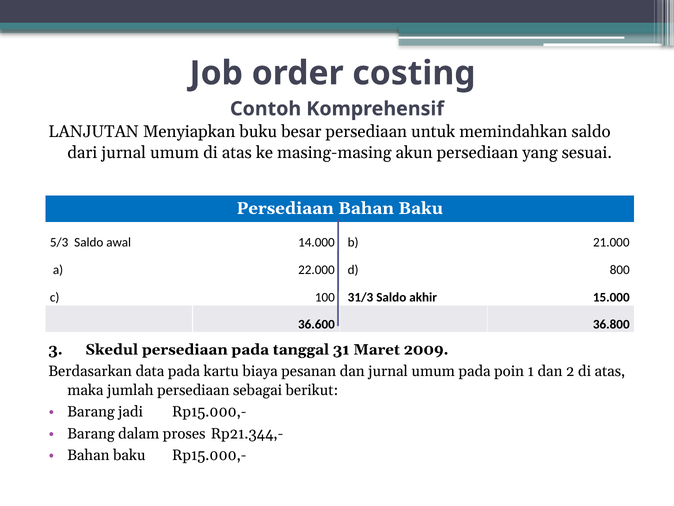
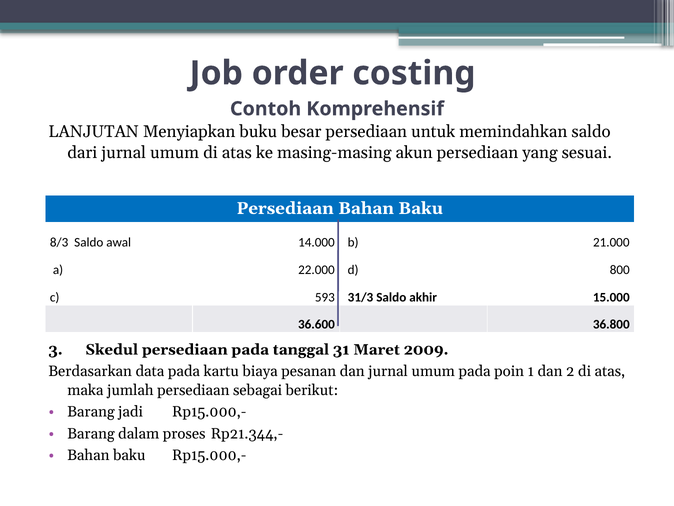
5/3: 5/3 -> 8/3 (59, 242)
100: 100 -> 593 (325, 297)
